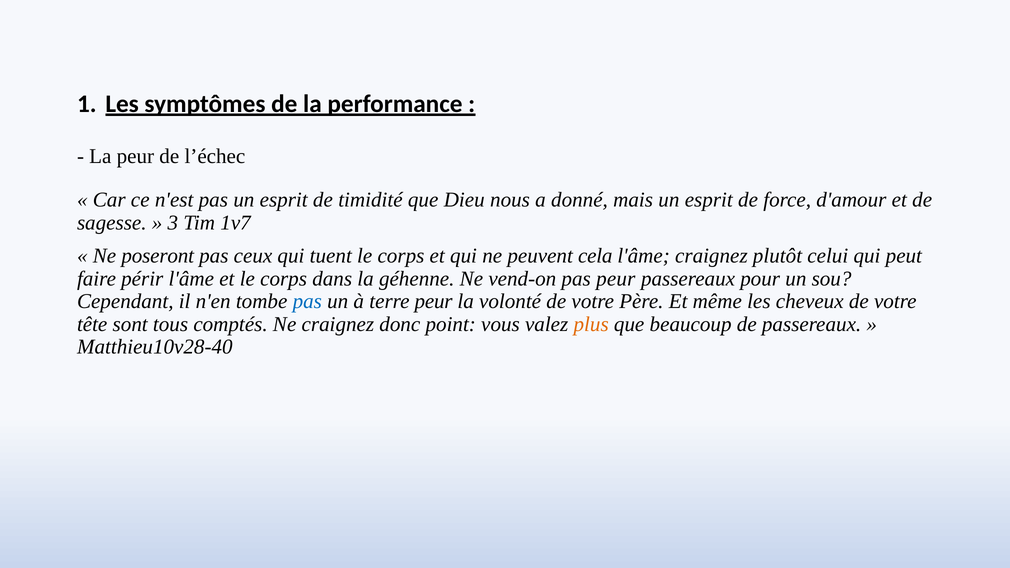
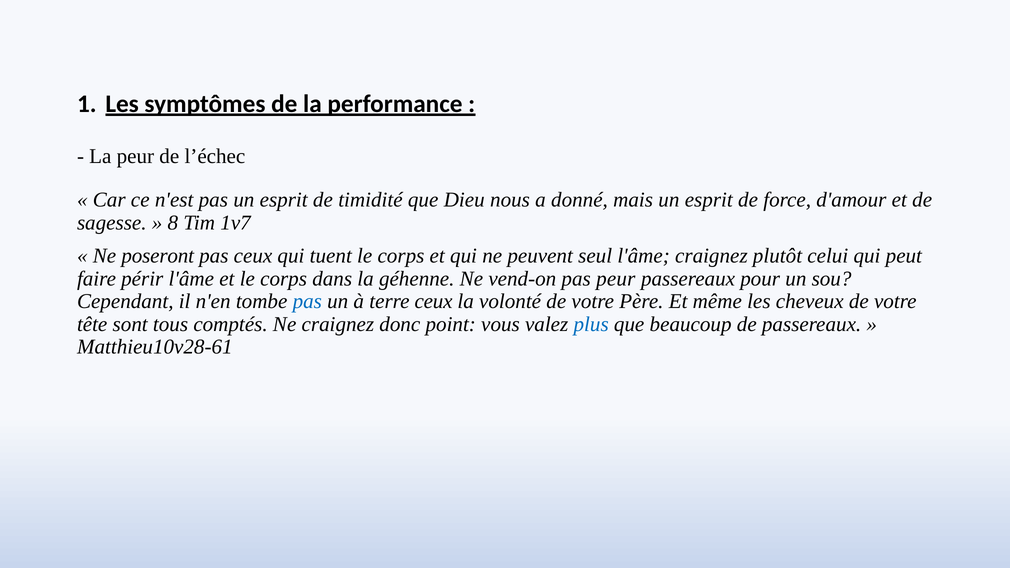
3: 3 -> 8 (173, 223)
cela: cela -> seul (595, 256)
terre peur: peur -> ceux (434, 301)
plus colour: orange -> blue (591, 324)
Matthieu10v28-40: Matthieu10v28-40 -> Matthieu10v28-61 (155, 347)
